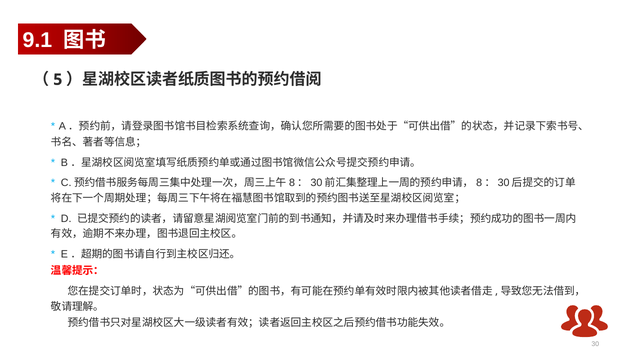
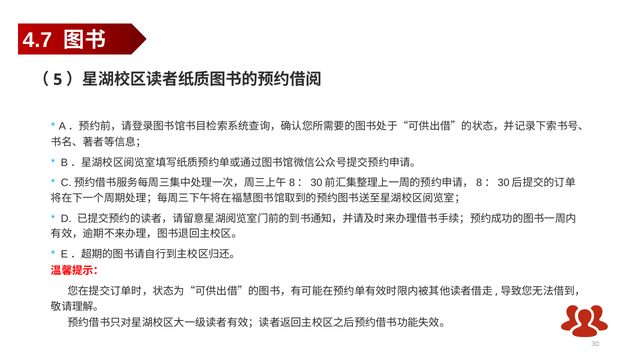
9.1: 9.1 -> 4.7 (37, 40)
